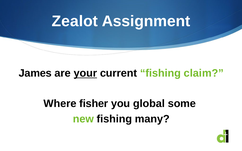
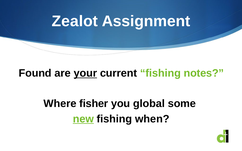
James: James -> Found (35, 73)
claim: claim -> notes (204, 73)
new underline: none -> present (83, 119)
many: many -> when (152, 119)
